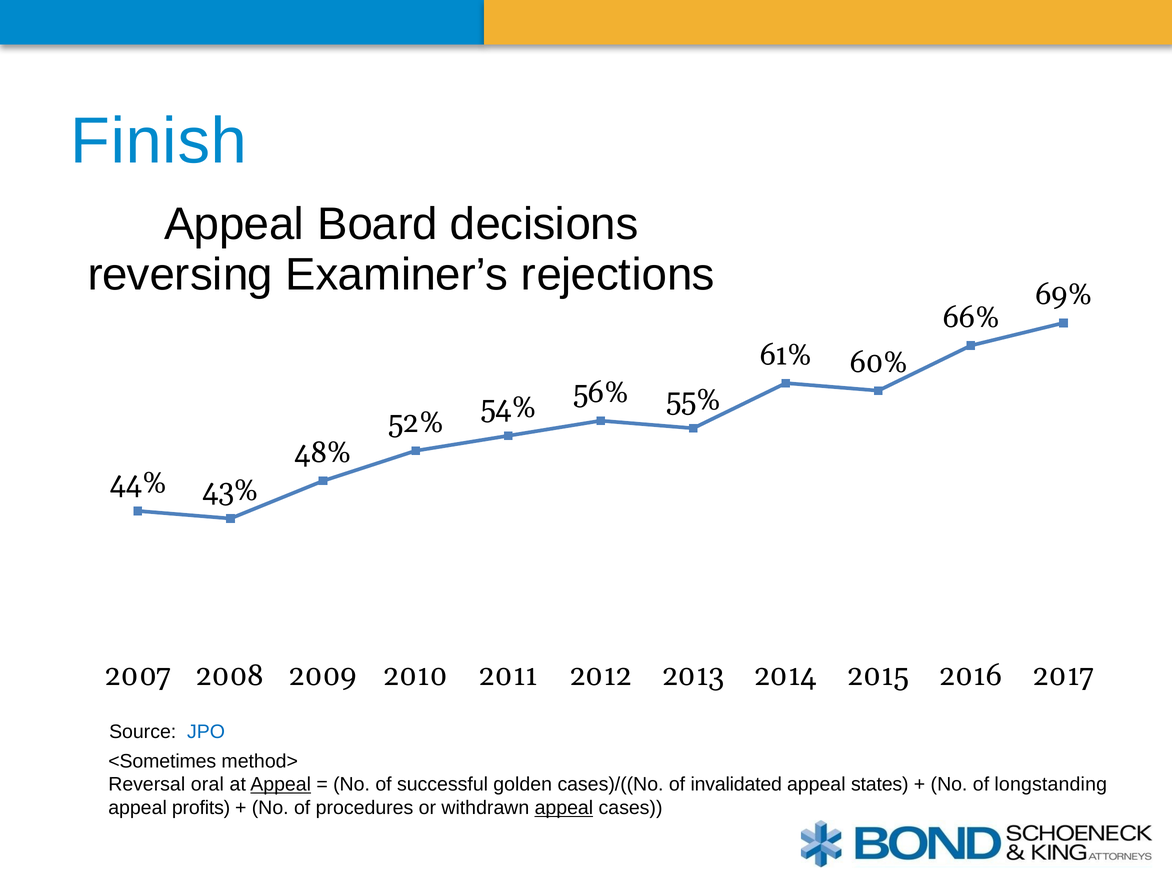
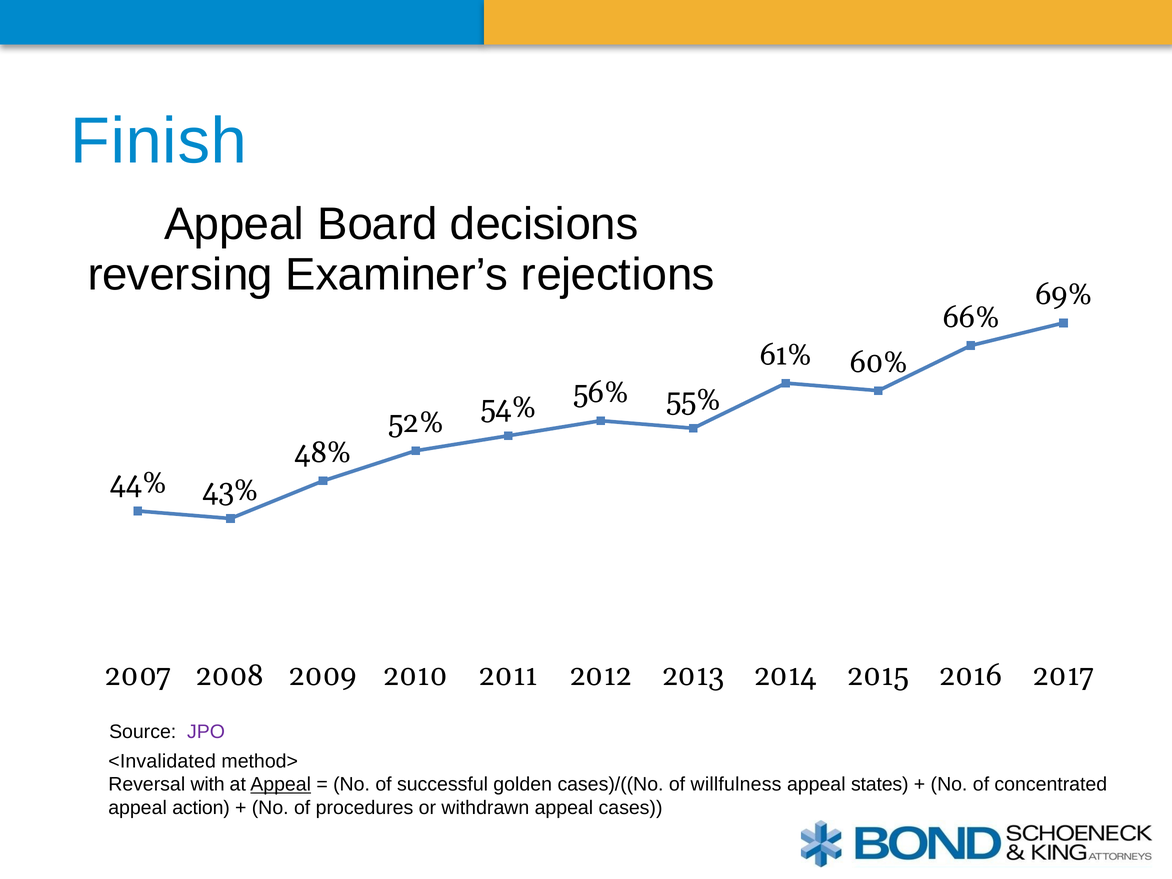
JPO colour: blue -> purple (206, 732)
<Sometimes: <Sometimes -> <Invalidated (162, 761)
oral: oral -> with (208, 785)
invalidated: invalidated -> willfulness (736, 785)
longstanding: longstanding -> concentrated (1051, 785)
profits: profits -> action (201, 808)
appeal underline: present -> none (564, 808)
